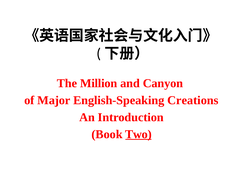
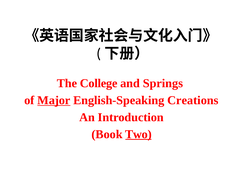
Million: Million -> College (99, 83)
Canyon: Canyon -> Springs (163, 83)
Major underline: none -> present (54, 100)
